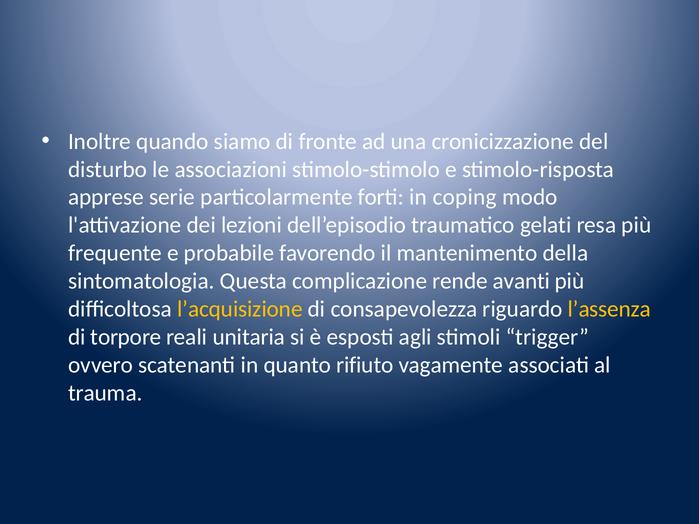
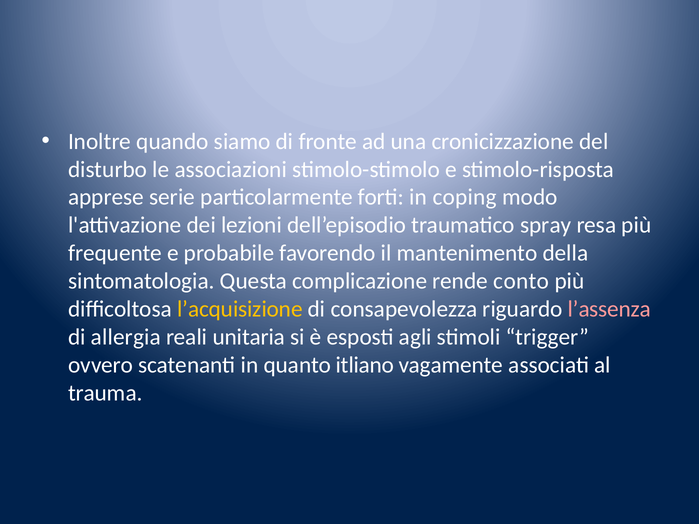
gelati: gelati -> spray (546, 225)
avanti: avanti -> conto (521, 281)
l’assenza colour: yellow -> pink (609, 309)
torpore: torpore -> allergia (126, 337)
rifiuto: rifiuto -> itliano (365, 365)
